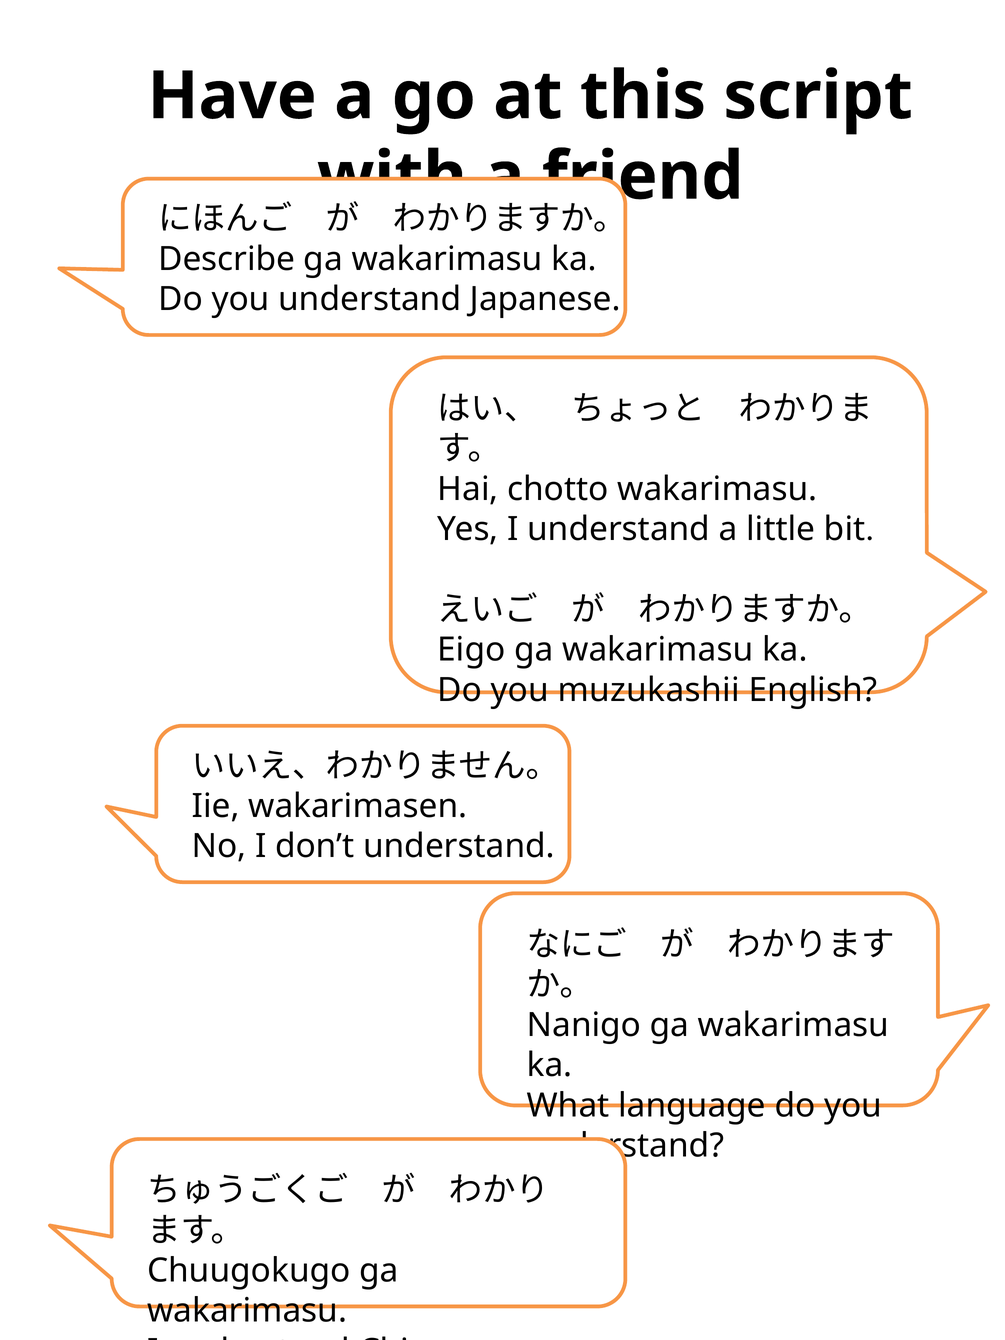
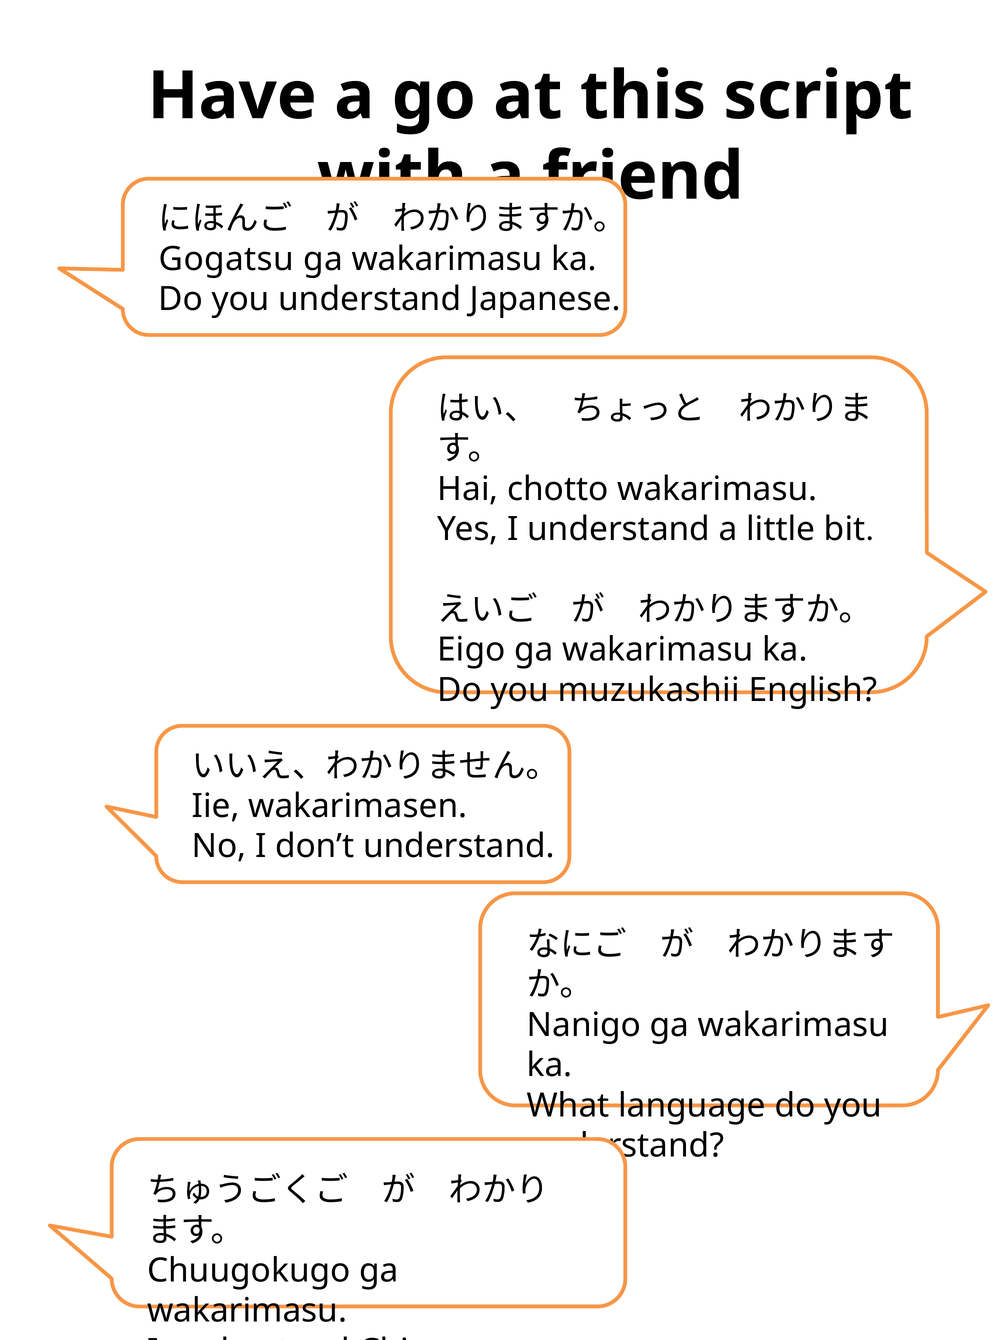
Describe: Describe -> Gogatsu (226, 259)
